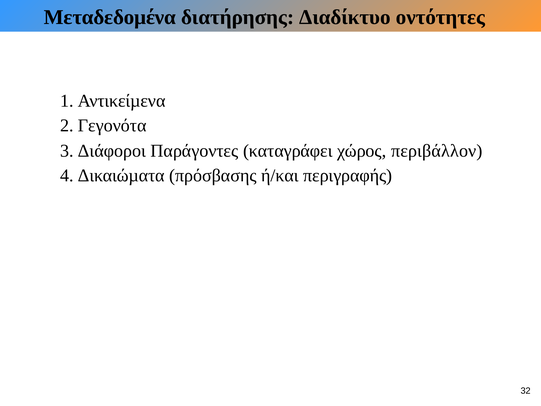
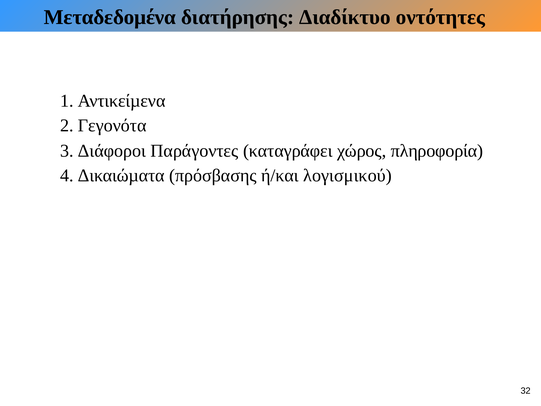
περιβάλλον: περιβάλλον -> πληροφορία (437, 151)
περιγραφής: περιγραφής -> λογισμικού (348, 175)
